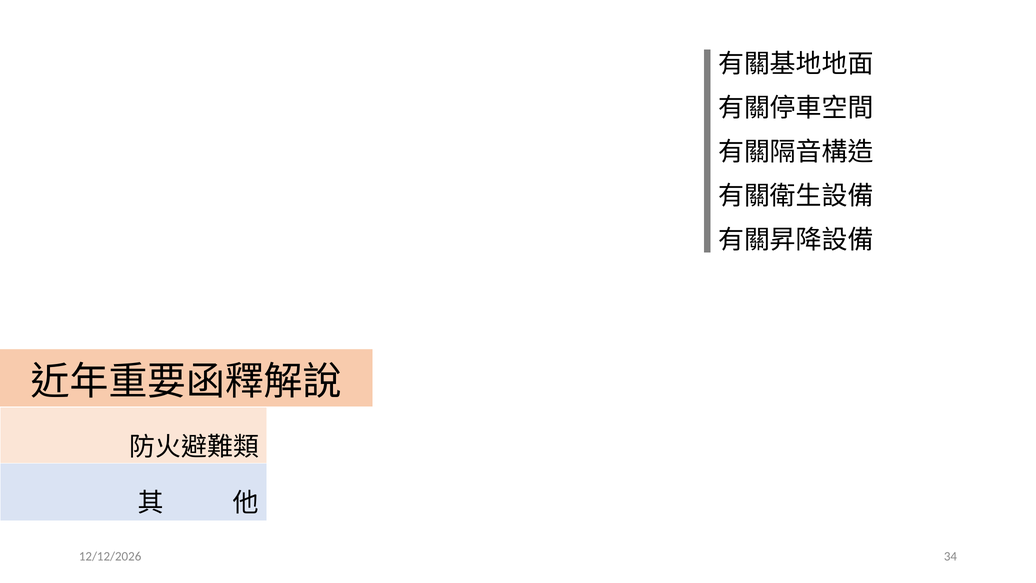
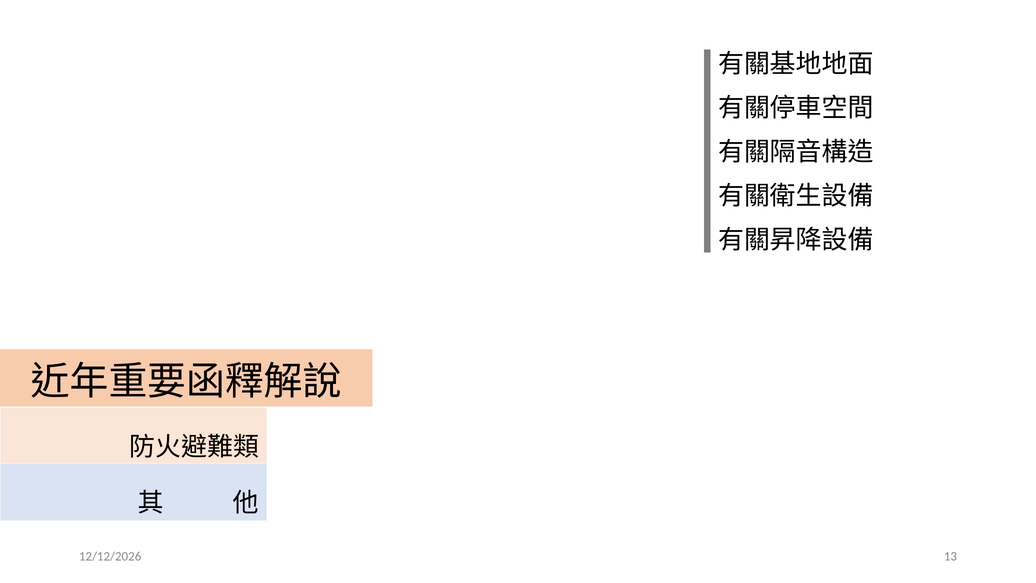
34: 34 -> 13 (950, 556)
